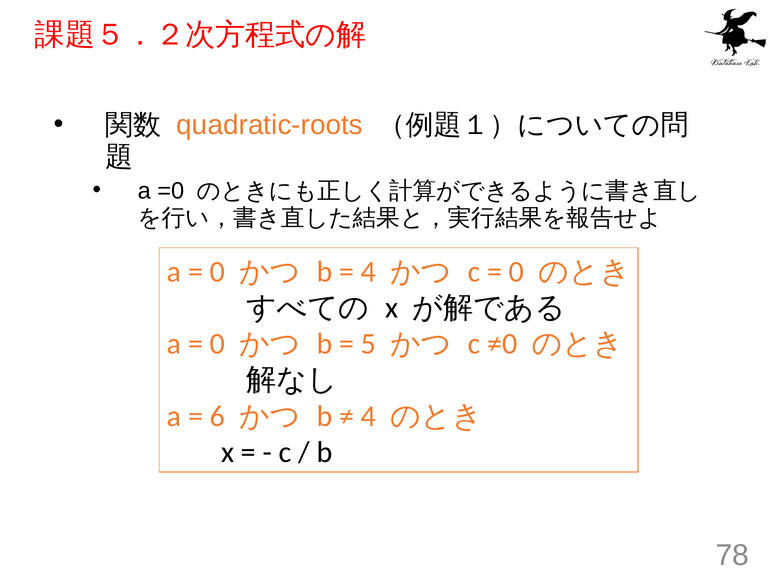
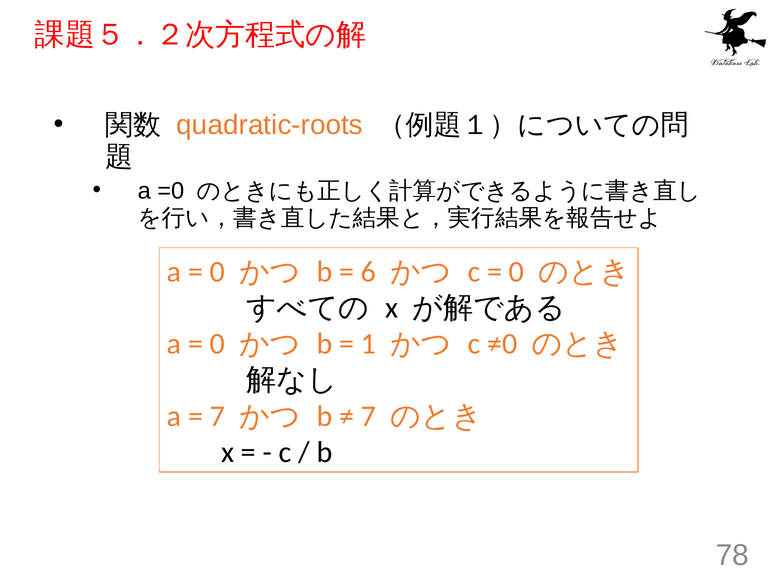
4: 4 -> 6 (369, 272)
5: 5 -> 1 (369, 344)
6: 6 -> 7 (217, 416)
4: 4 -> 7 (369, 416)
